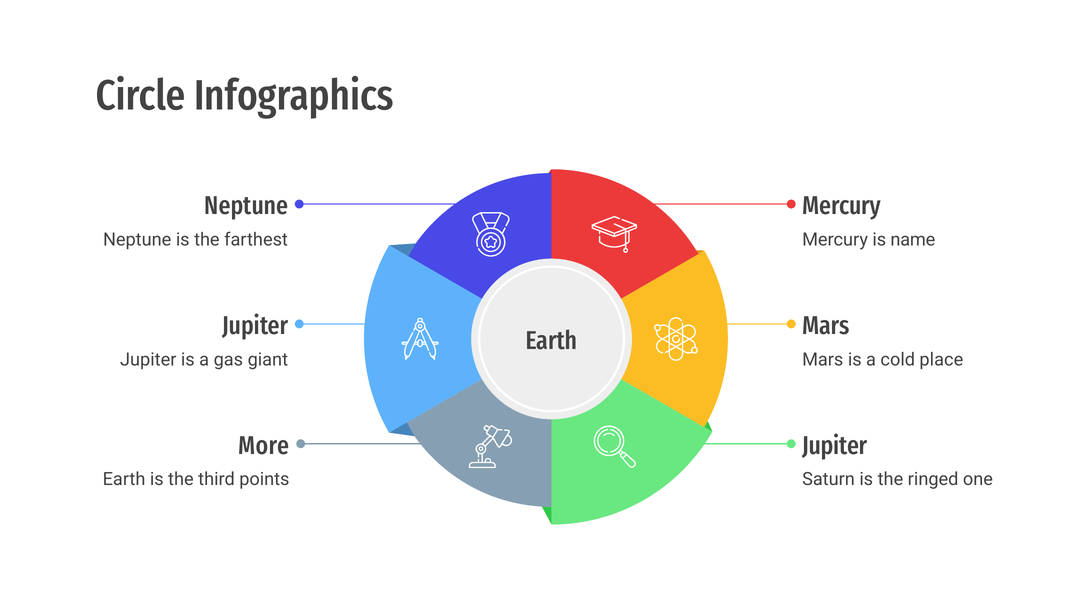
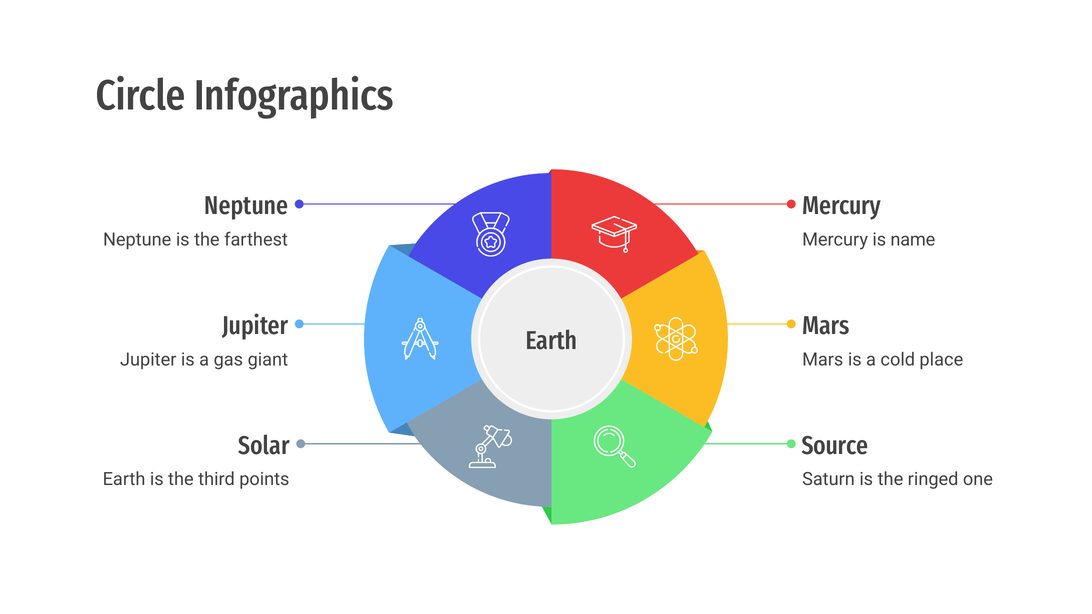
More: More -> Solar (264, 446)
Jupiter: Jupiter -> Source (835, 446)
